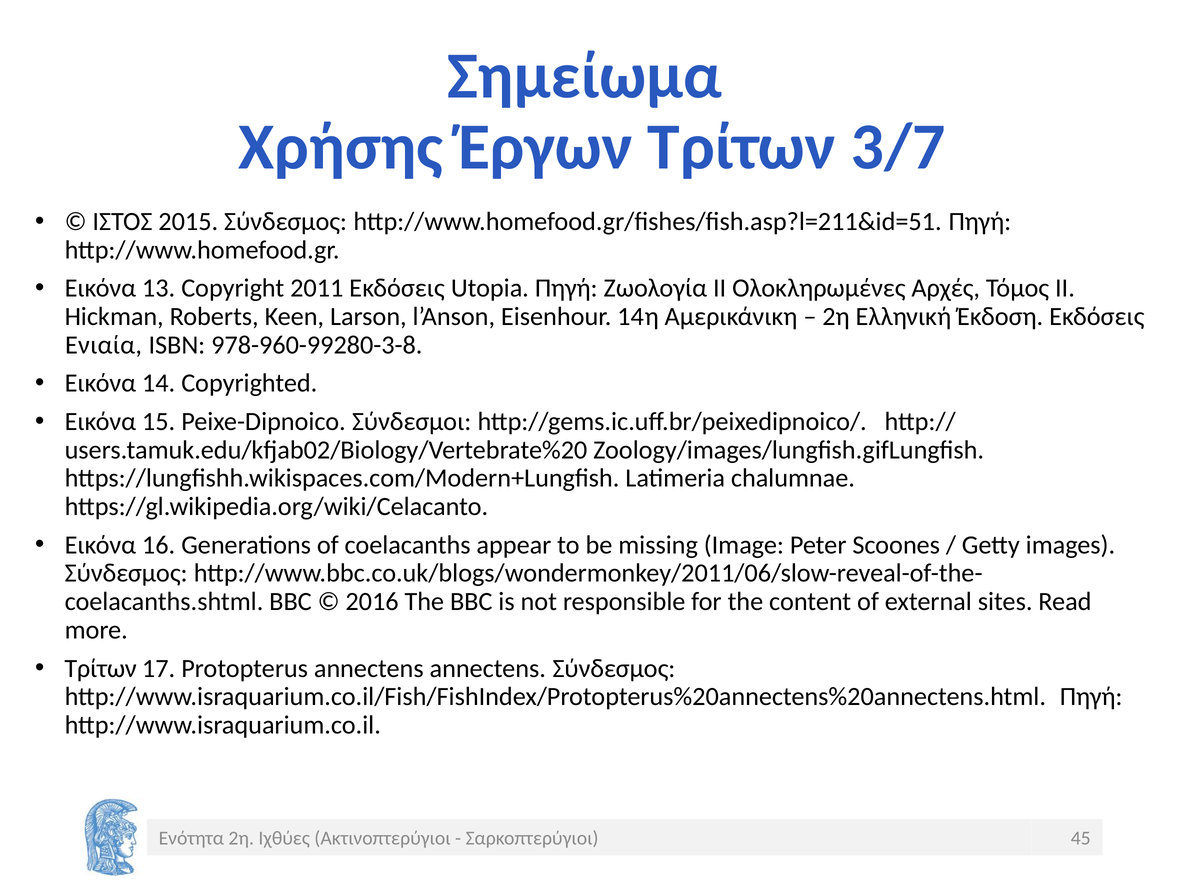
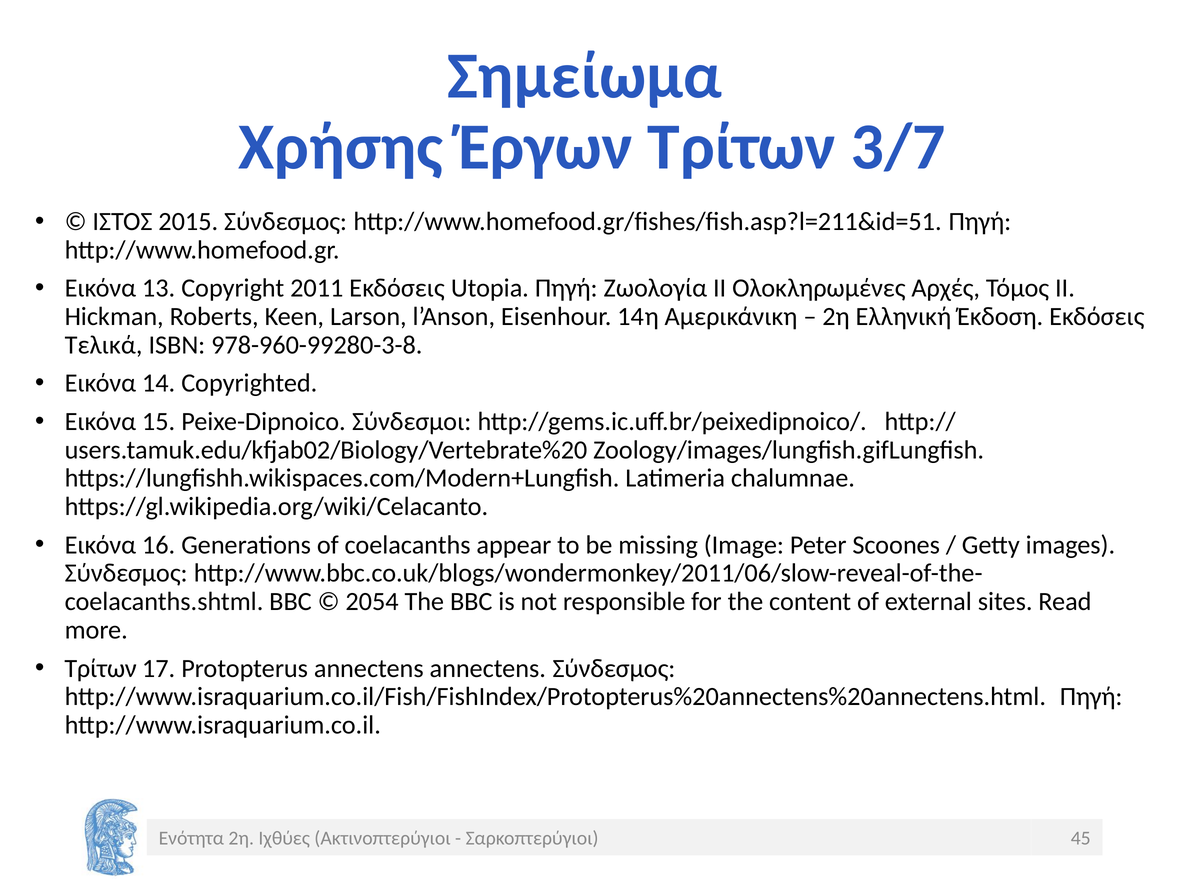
Ενιαία: Ενιαία -> Τελικά (104, 345)
2016: 2016 -> 2054 (372, 602)
